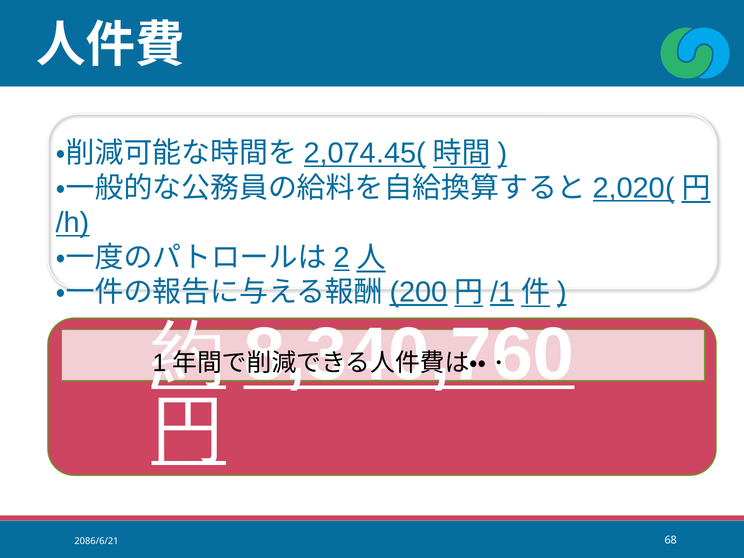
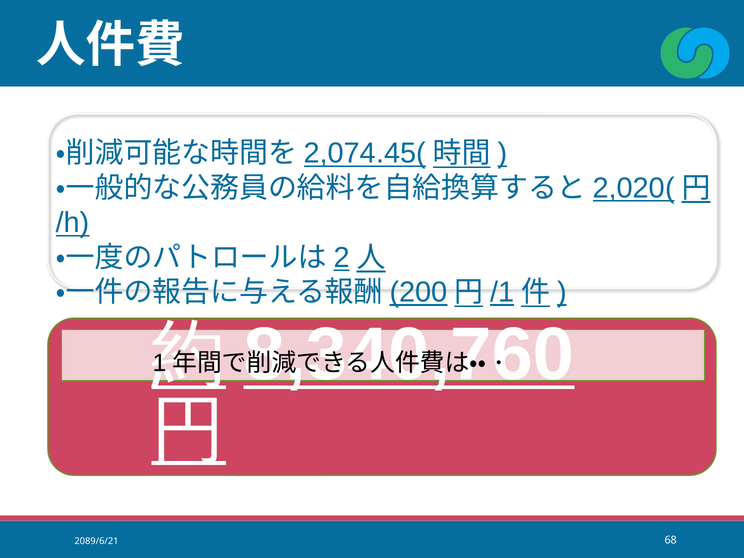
2086/6/21: 2086/6/21 -> 2089/6/21 (96, 541)
